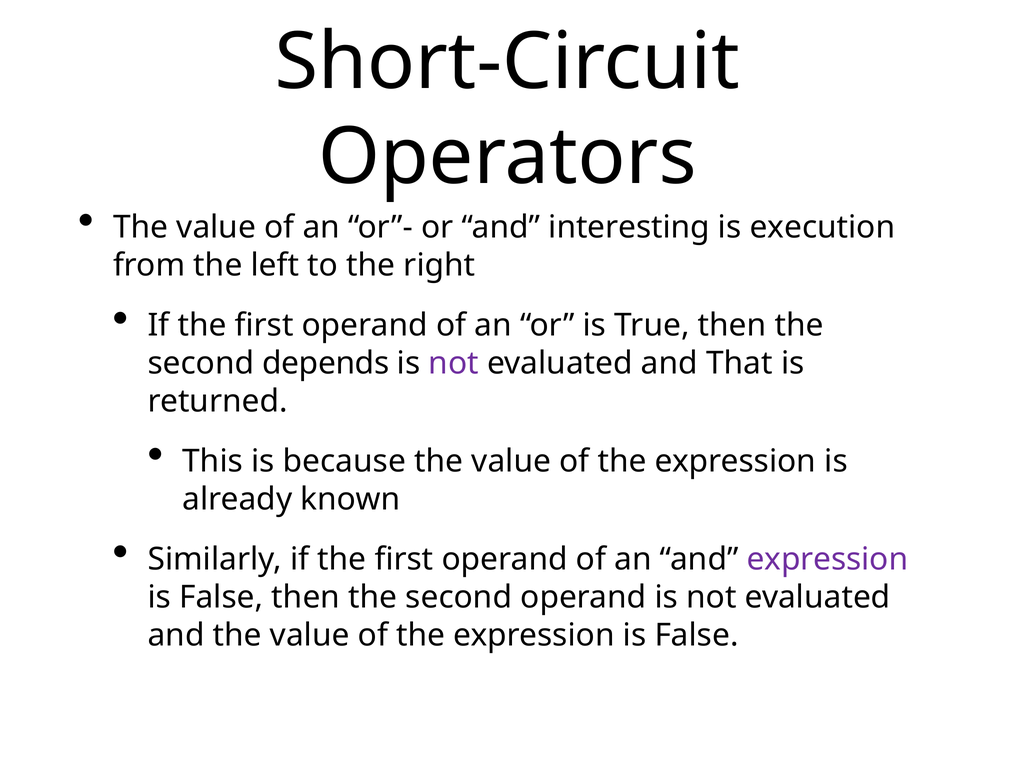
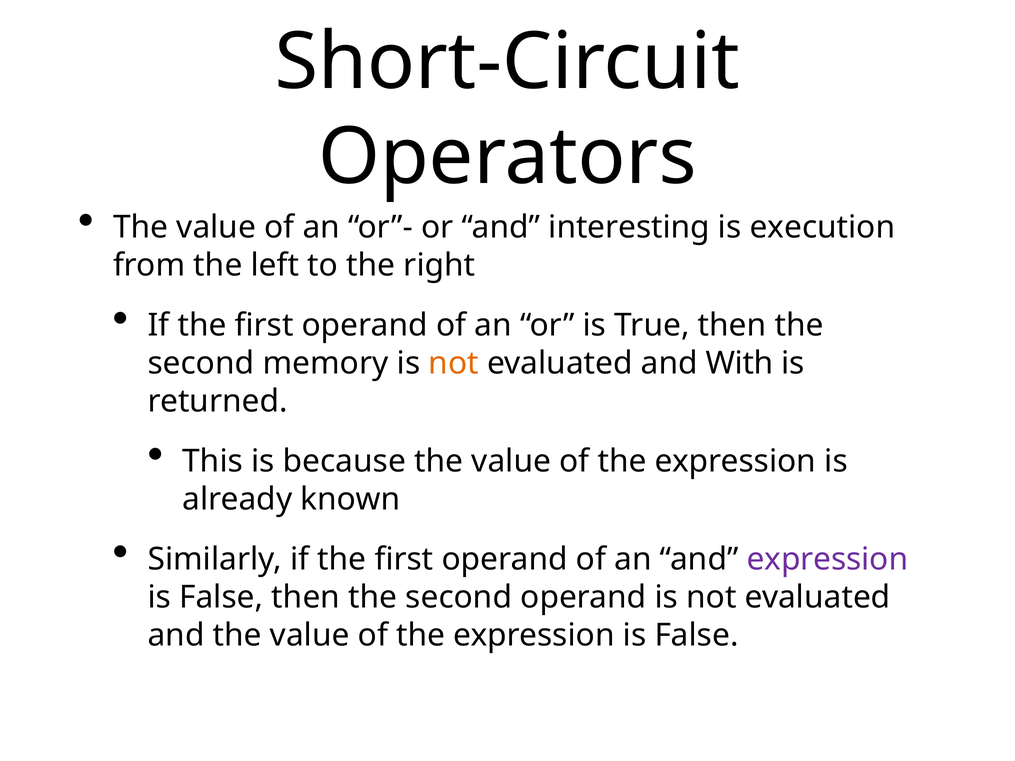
depends: depends -> memory (326, 363)
not colour: purple -> orange (454, 363)
That: That -> With (740, 363)
